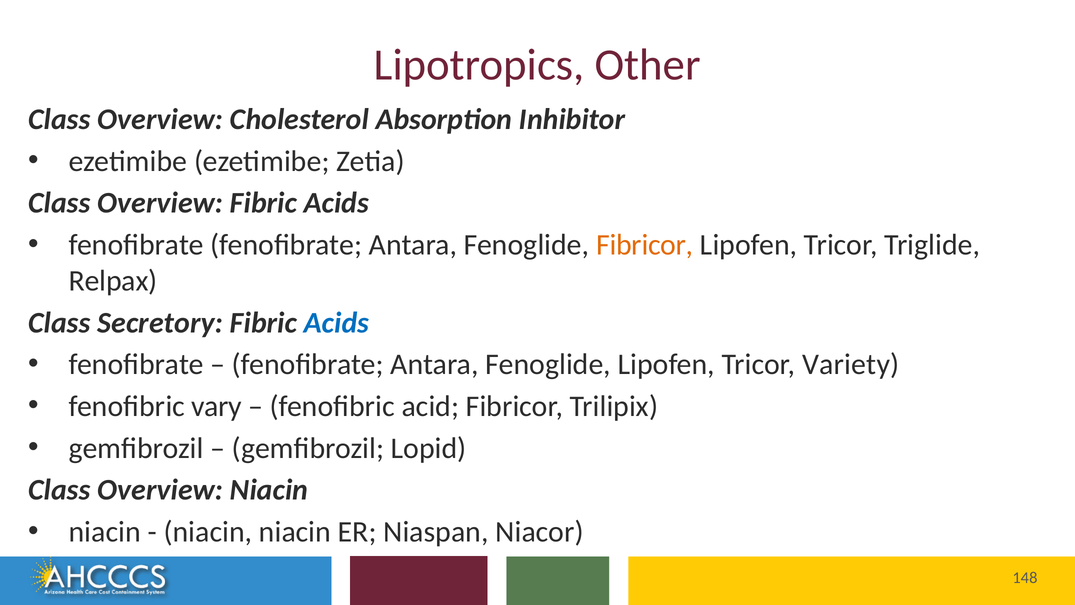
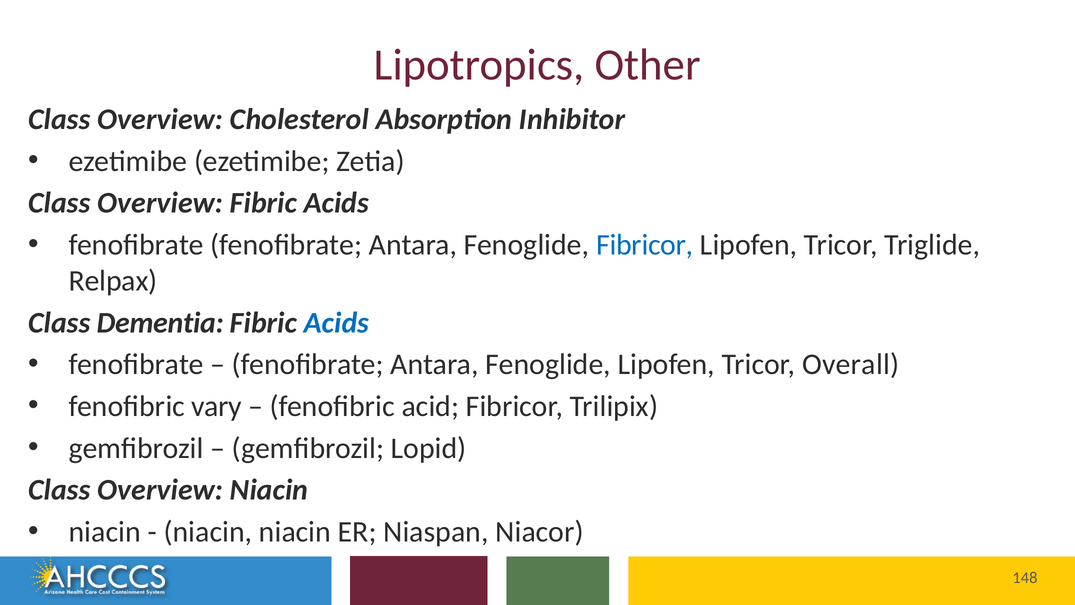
Fibricor colour: orange -> blue (645, 245)
Secretory: Secretory -> Dementia (160, 323)
Variety: Variety -> Overall (851, 364)
